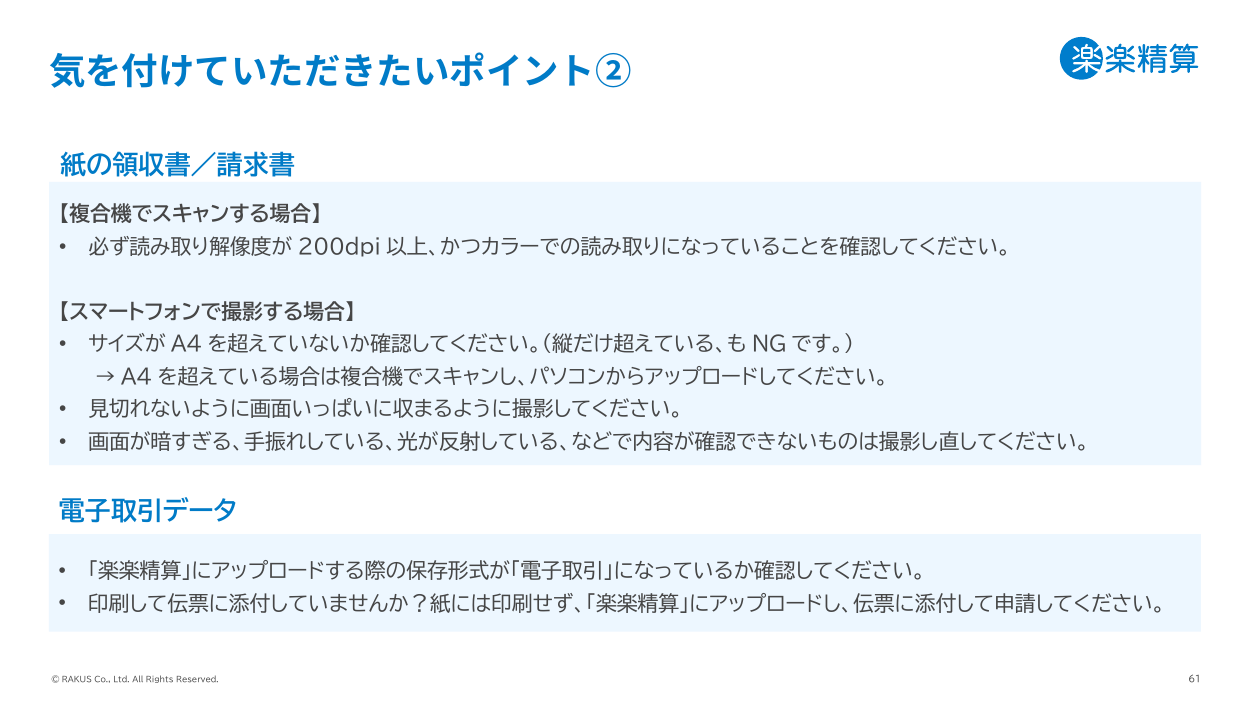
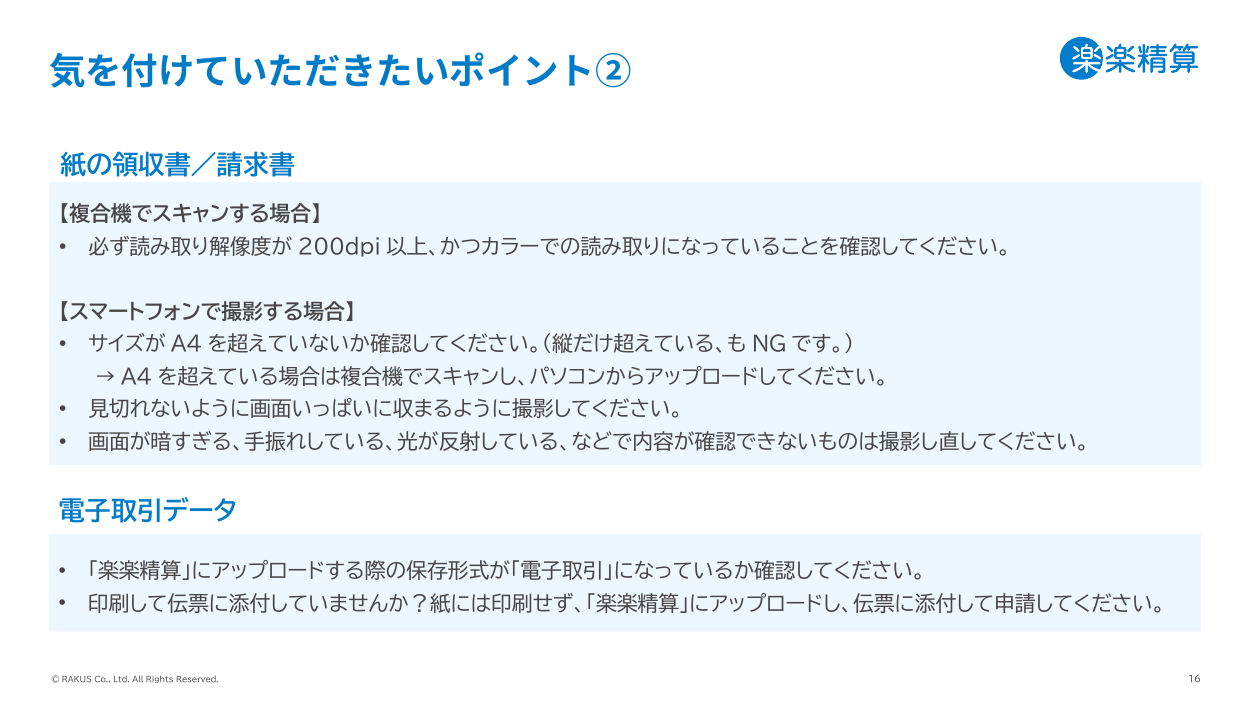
61: 61 -> 16 (1195, 679)
